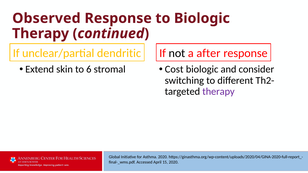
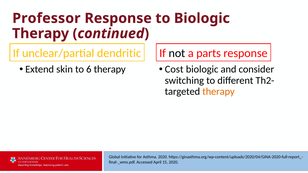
Observed: Observed -> Professor (46, 18)
after: after -> parts (209, 53)
6 stromal: stromal -> therapy (110, 69)
therapy colour: purple -> orange (218, 92)
